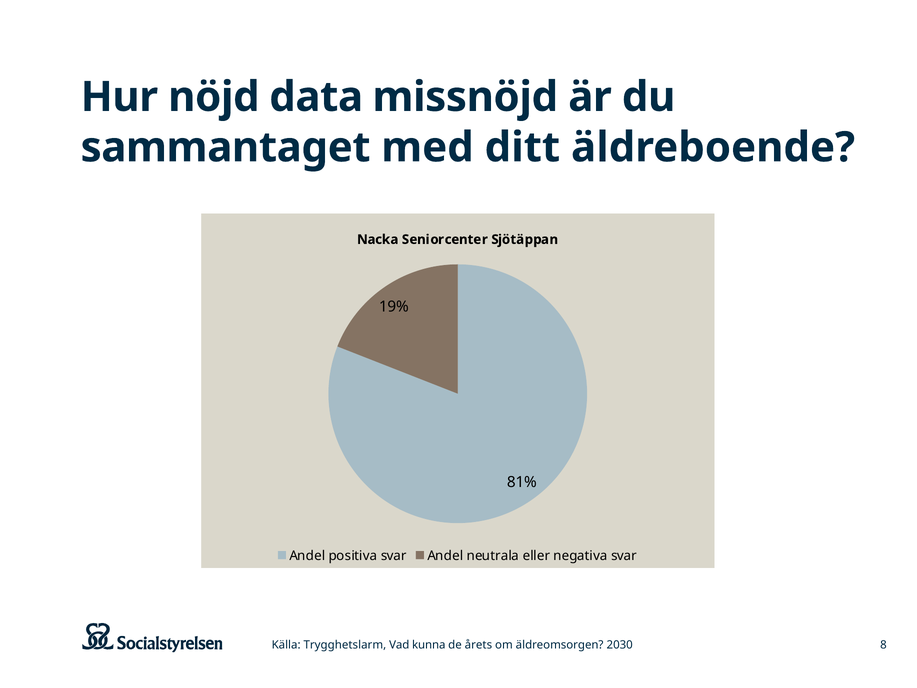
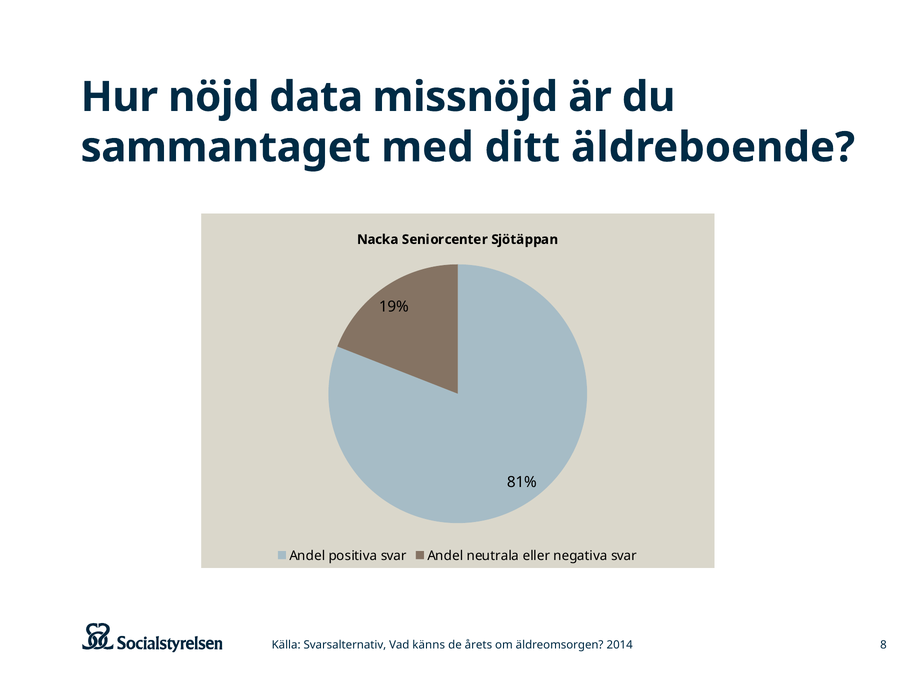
Trygghetslarm: Trygghetslarm -> Svarsalternativ (345, 645)
kunna: kunna -> känns (429, 645)
2030: 2030 -> 2014 (620, 645)
